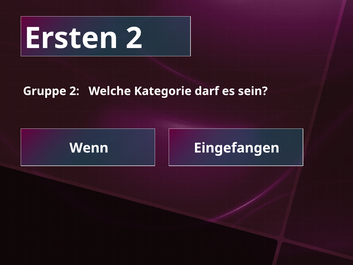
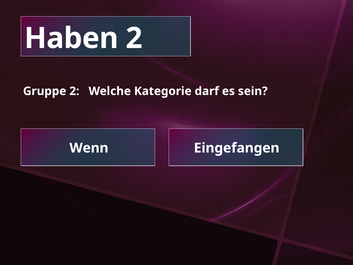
Ersten: Ersten -> Haben (71, 38)
